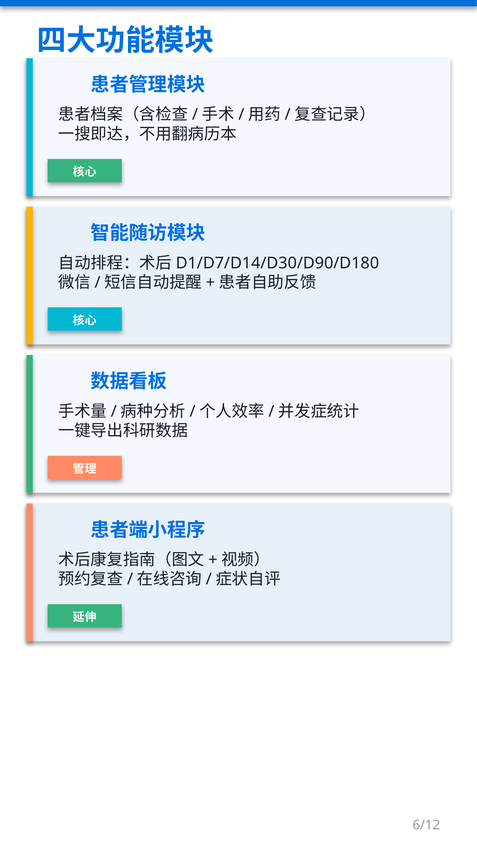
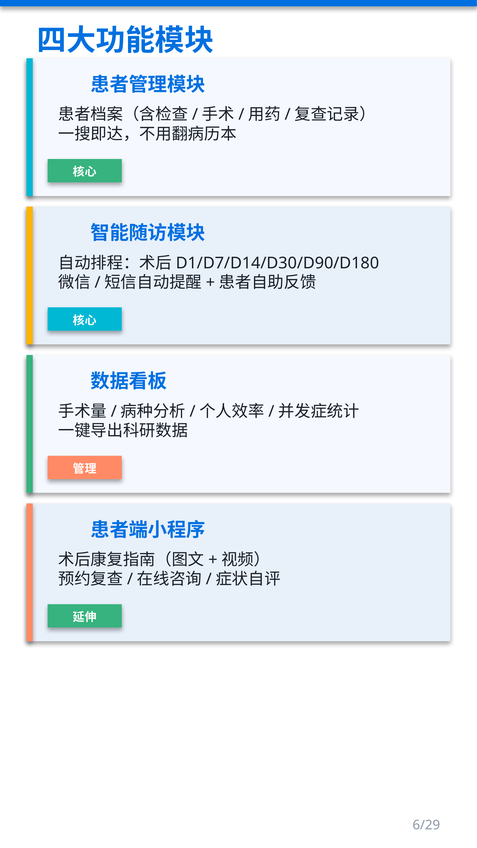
6/12: 6/12 -> 6/29 (426, 825)
